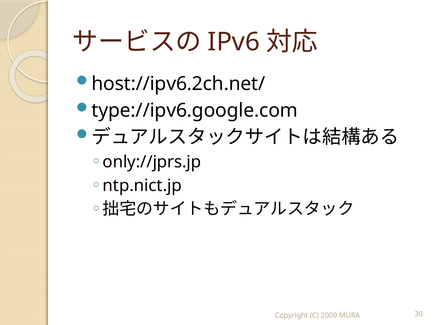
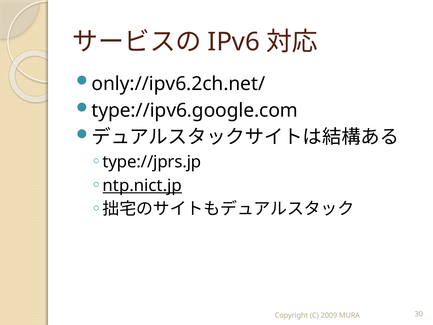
host://ipv6.2ch.net/: host://ipv6.2ch.net/ -> only://ipv6.2ch.net/ (178, 84)
only://jprs.jp: only://jprs.jp -> type://jprs.jp (152, 162)
ntp.nict.jp underline: none -> present (142, 185)
